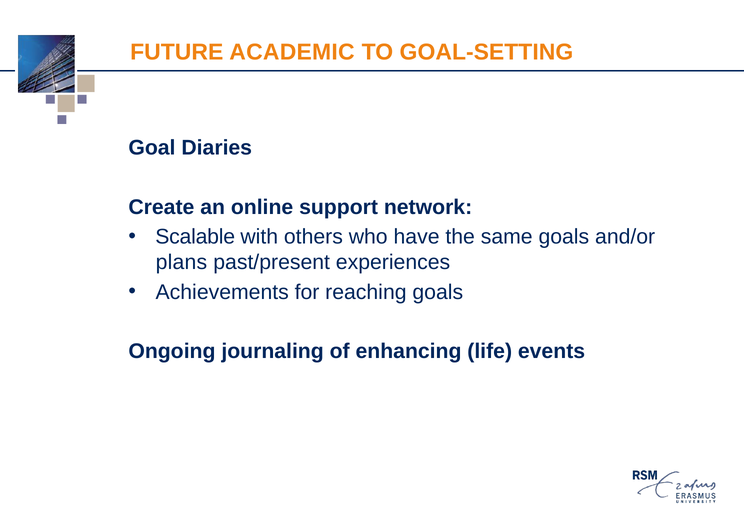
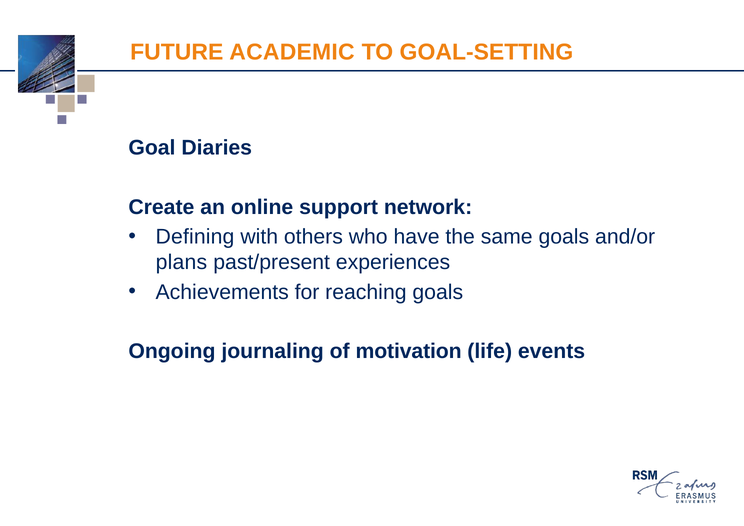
Scalable: Scalable -> Defining (195, 237)
enhancing: enhancing -> motivation (409, 351)
